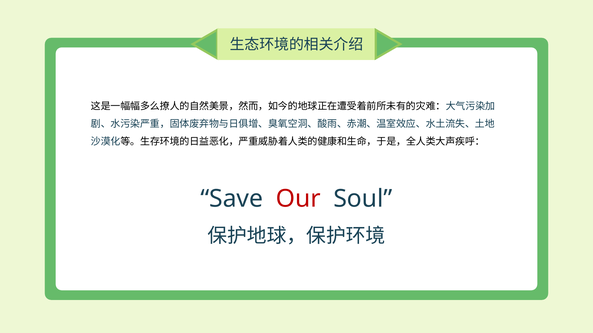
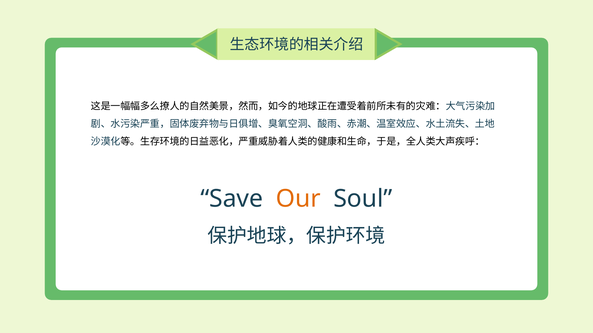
Our colour: red -> orange (298, 199)
